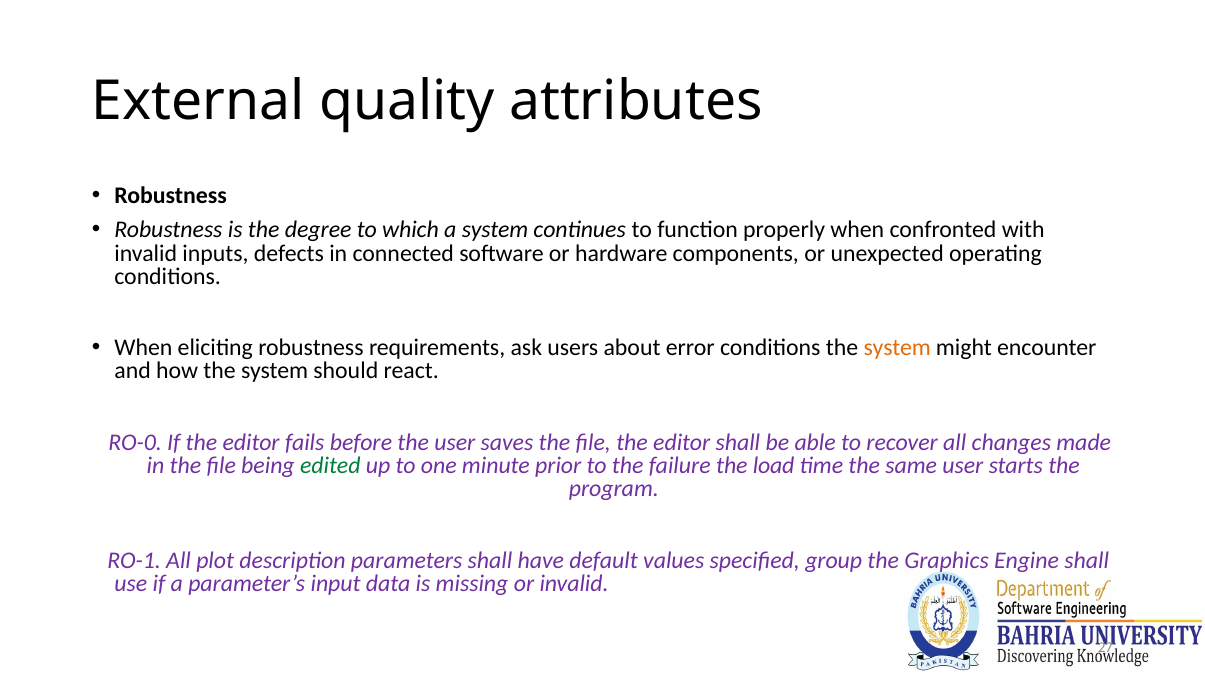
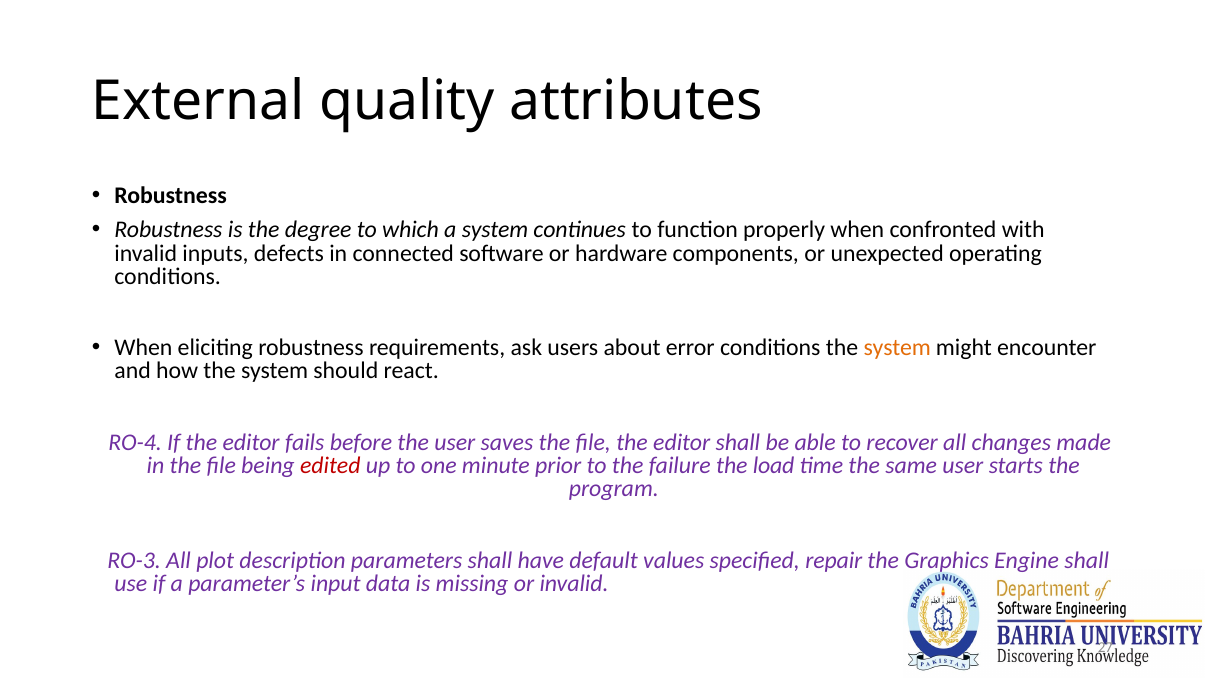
RO-0: RO-0 -> RO-4 (135, 442)
edited colour: green -> red (330, 466)
RO-1: RO-1 -> RO-3 (134, 560)
group: group -> repair (834, 560)
